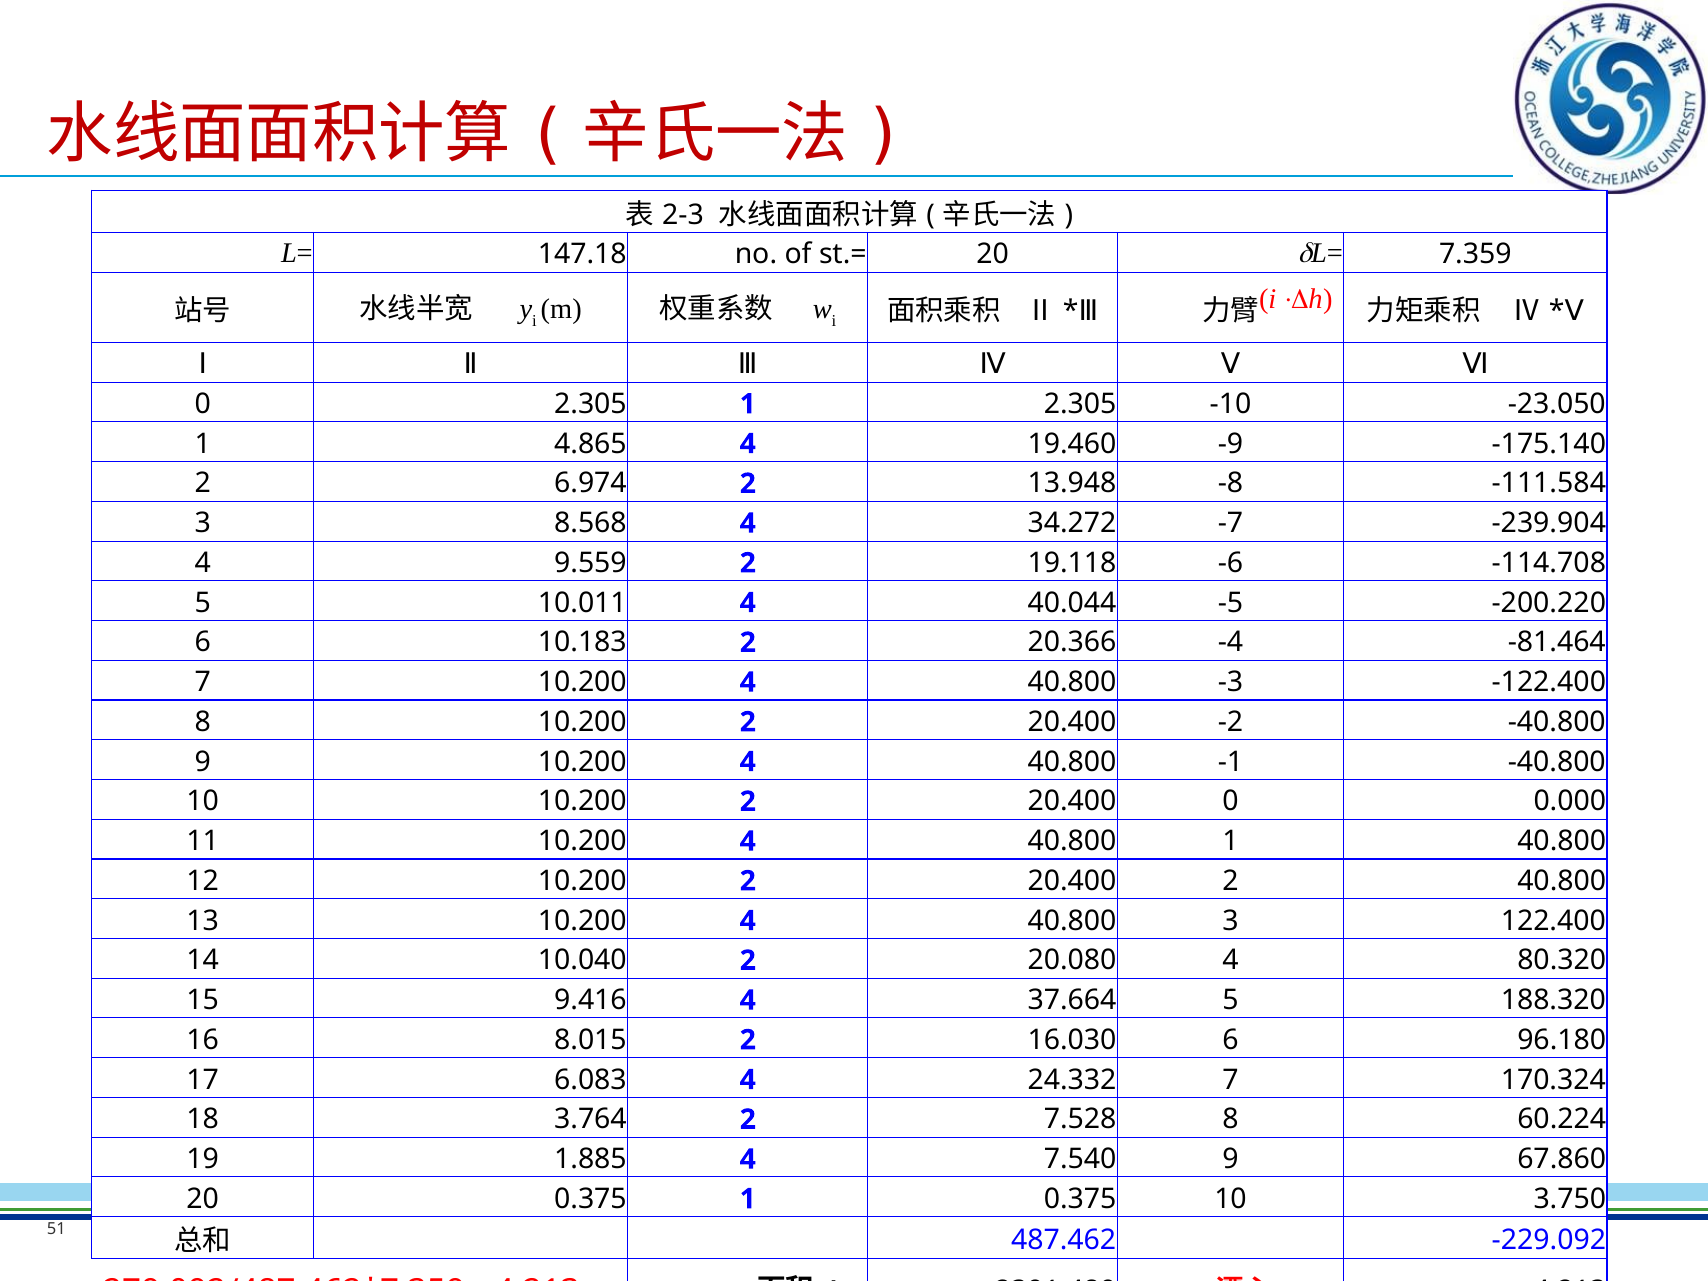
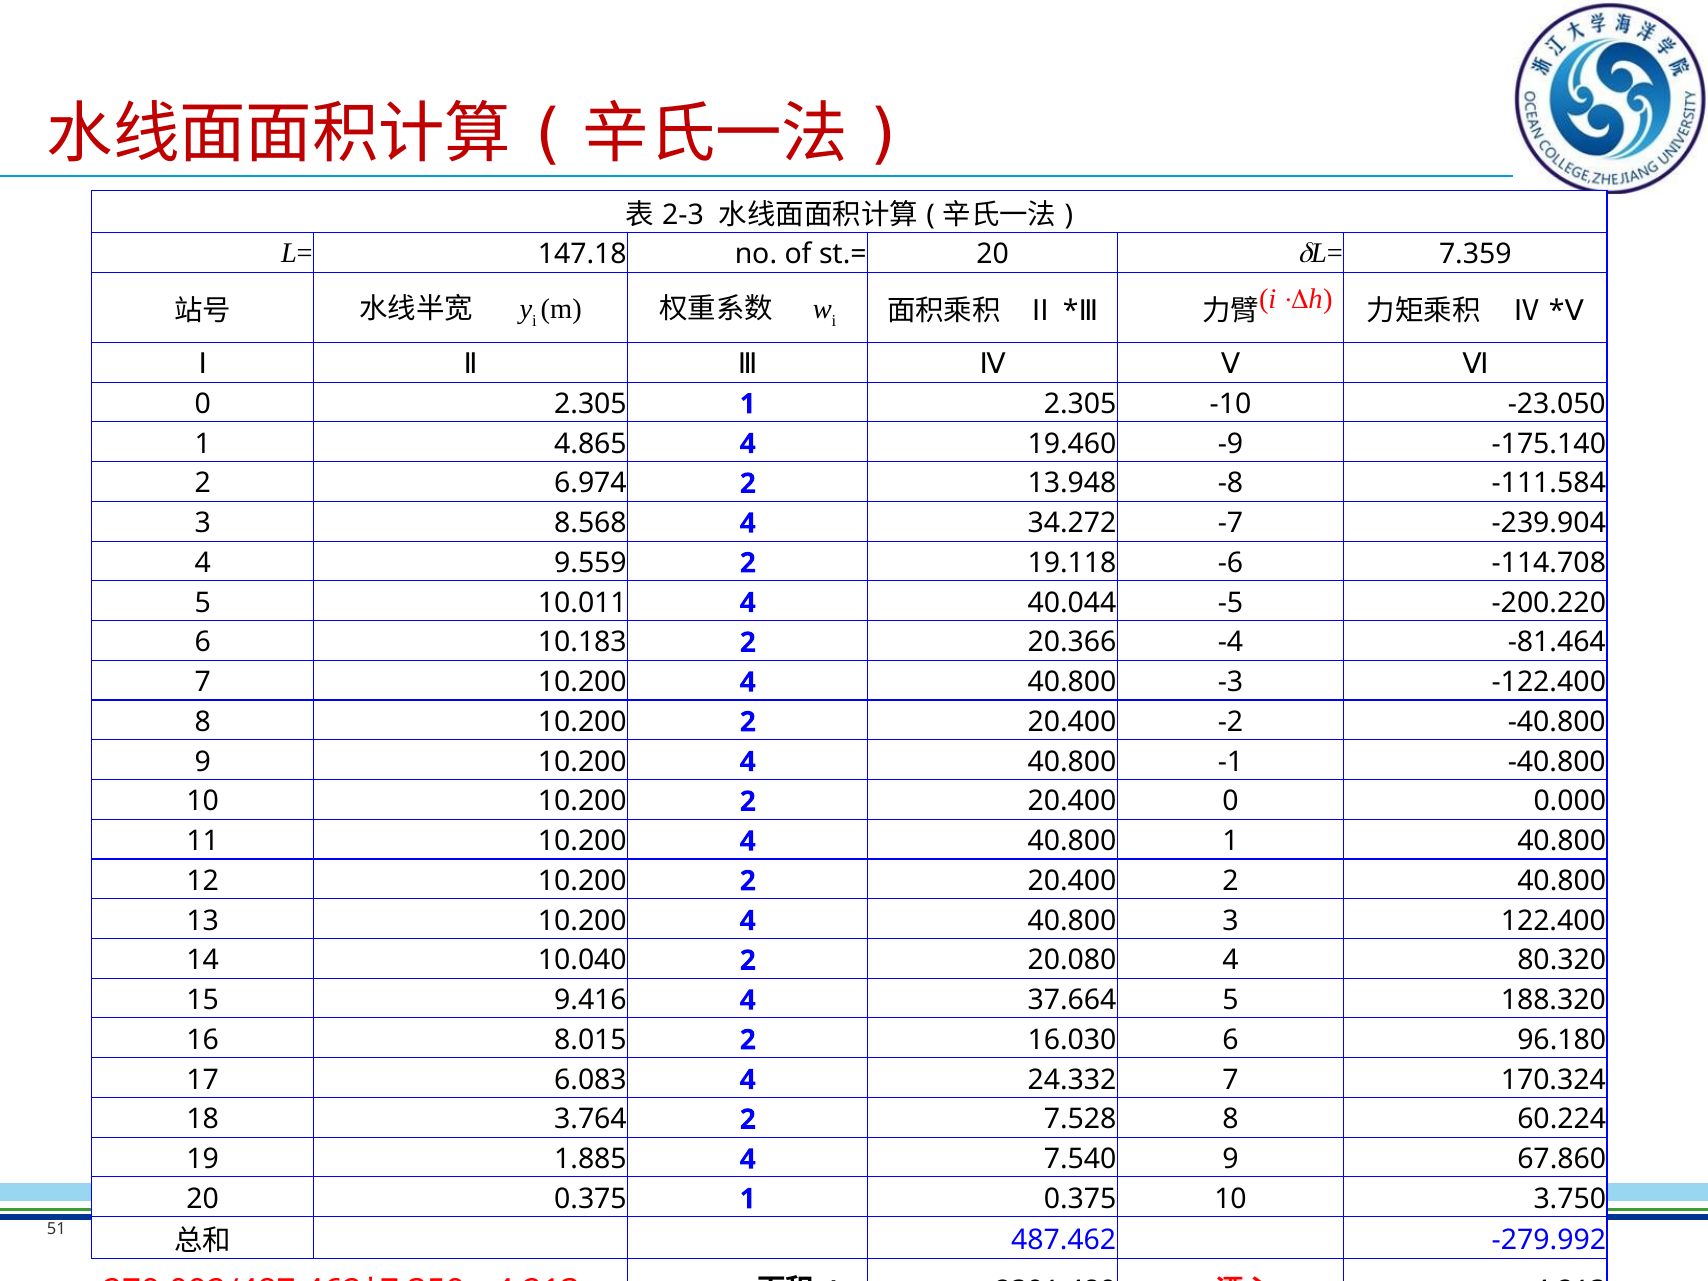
-229.092: -229.092 -> -279.992 (1549, 1240)
